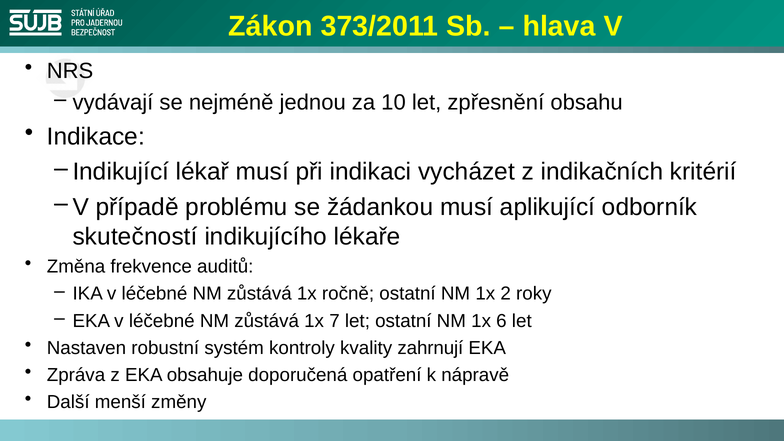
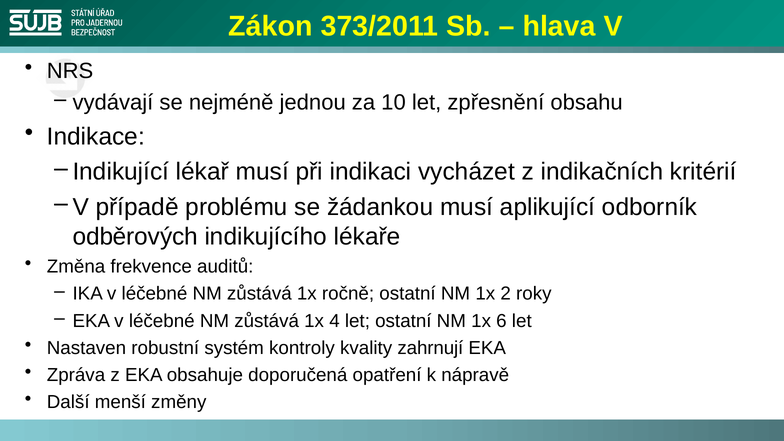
skutečností: skutečností -> odběrových (135, 237)
7: 7 -> 4 (335, 321)
